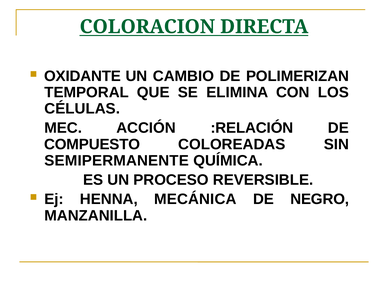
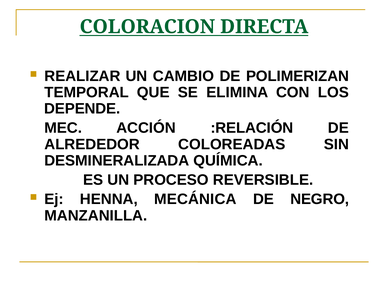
OXIDANTE: OXIDANTE -> REALIZAR (82, 76)
CÉLULAS: CÉLULAS -> DEPENDE (82, 109)
COMPUESTO: COMPUESTO -> ALREDEDOR (92, 144)
SEMIPERMANENTE: SEMIPERMANENTE -> DESMINERALIZADA (117, 161)
